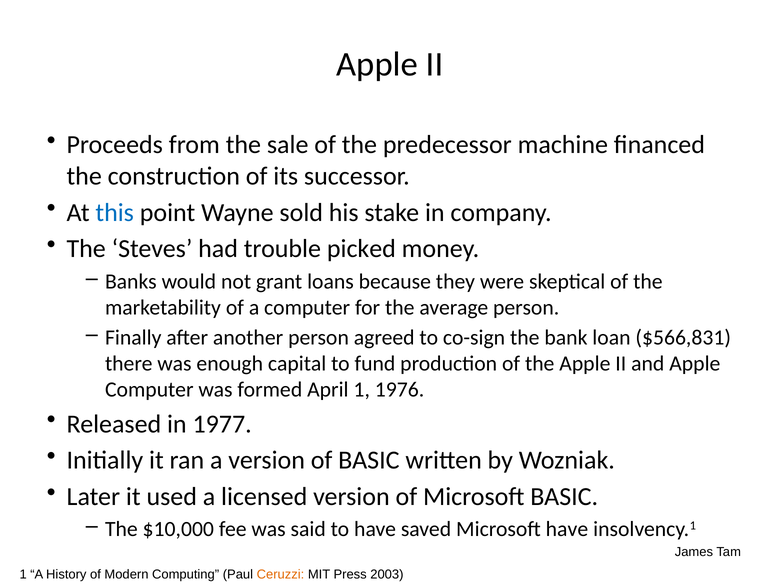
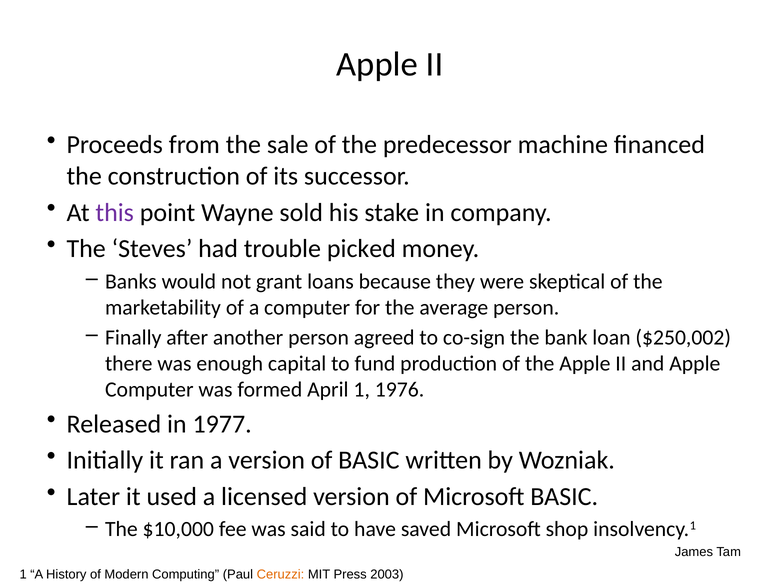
this colour: blue -> purple (115, 212)
$566,831: $566,831 -> $250,002 (683, 338)
Microsoft have: have -> shop (567, 529)
